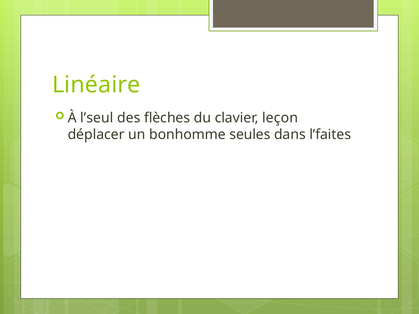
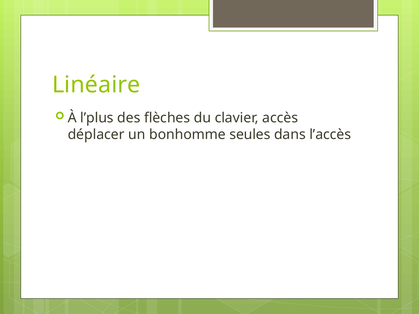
l’seul: l’seul -> l’plus (97, 118)
leçon: leçon -> accès (280, 118)
l’faites: l’faites -> l’accès (330, 135)
